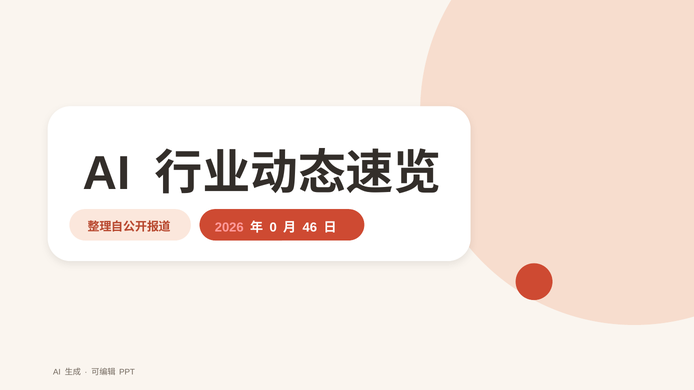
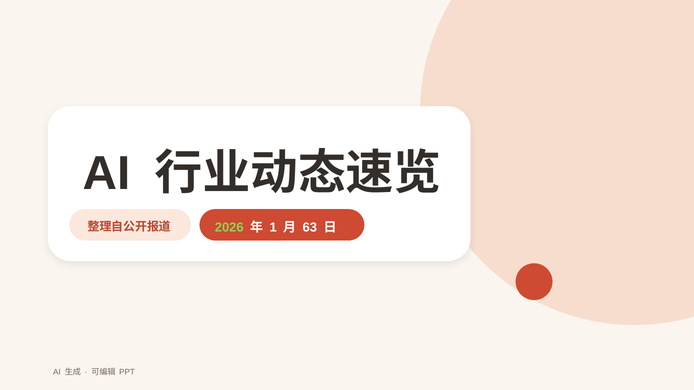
2026 colour: pink -> light green (229, 228)
0: 0 -> 1 (273, 228)
46: 46 -> 63 (310, 228)
